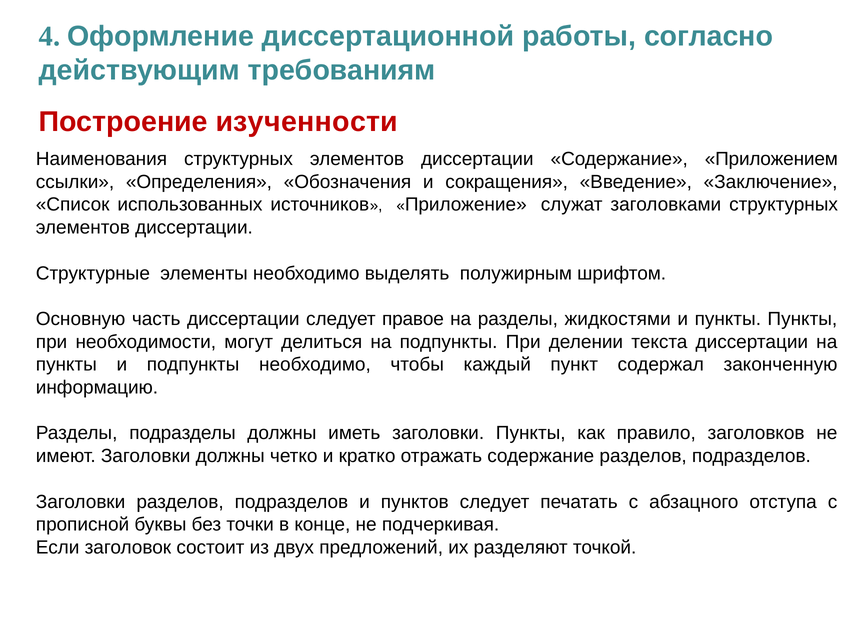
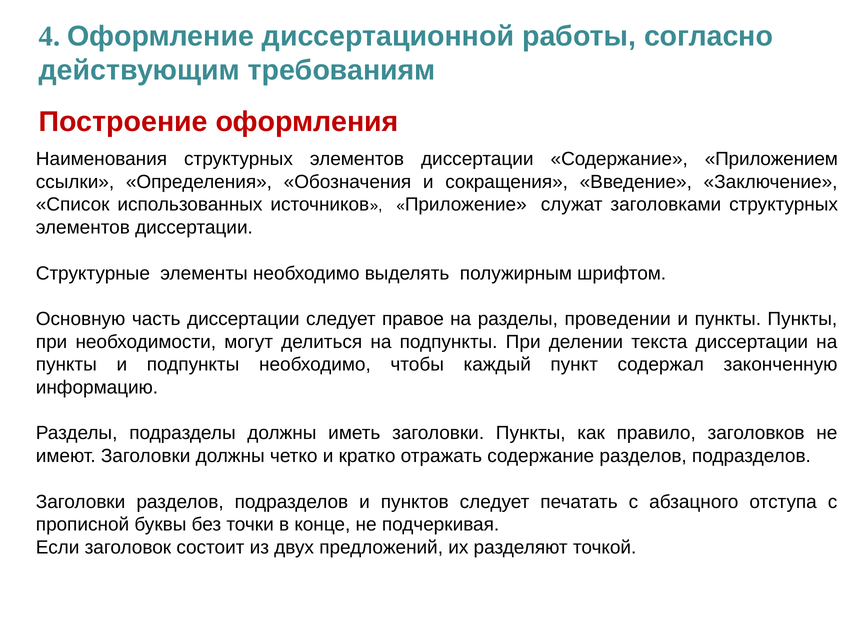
изученности: изученности -> оформления (307, 122)
жидкостями: жидкостями -> проведении (618, 319)
